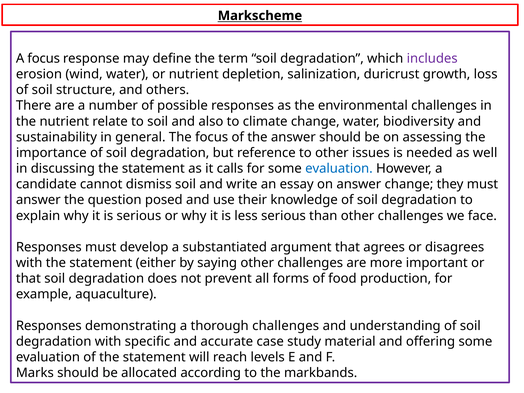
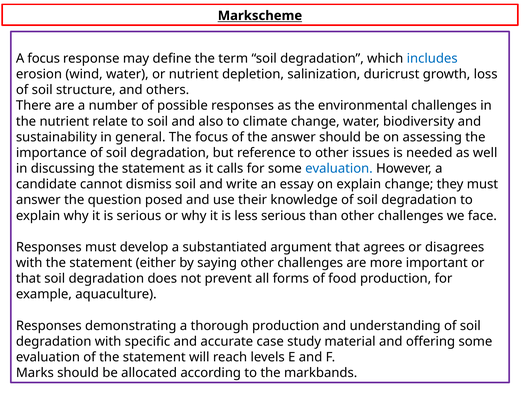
includes colour: purple -> blue (432, 58)
on answer: answer -> explain (359, 184)
thorough challenges: challenges -> production (286, 326)
